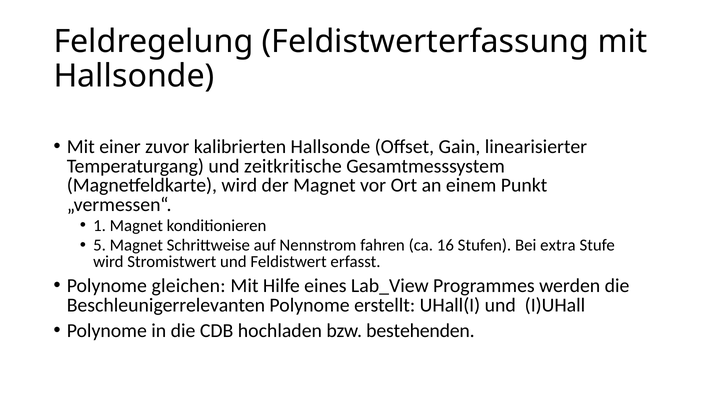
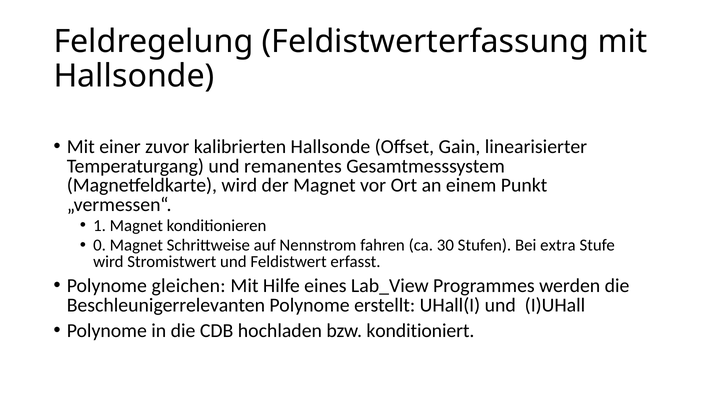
zeitkritische: zeitkritische -> remanentes (293, 166)
5: 5 -> 0 (100, 246)
16: 16 -> 30 (445, 246)
bestehenden: bestehenden -> konditioniert (420, 331)
